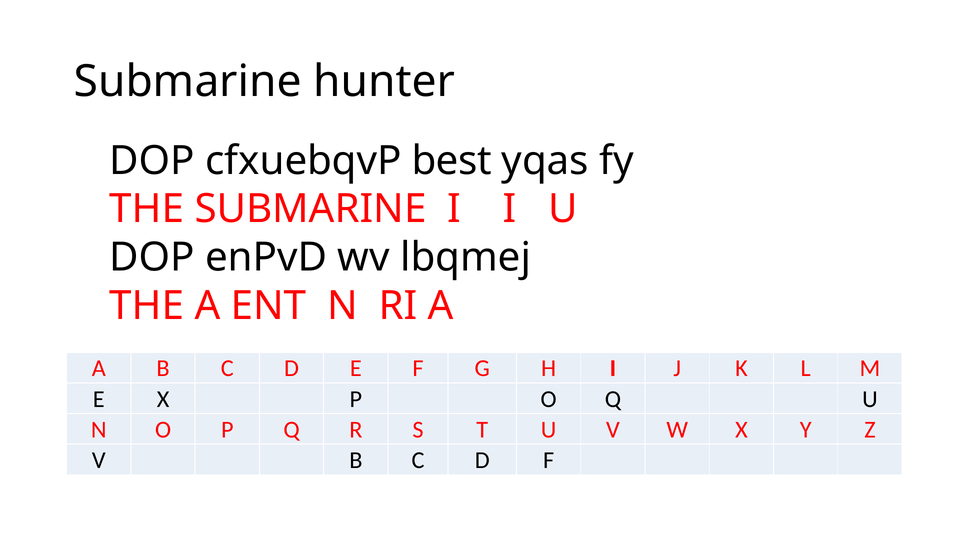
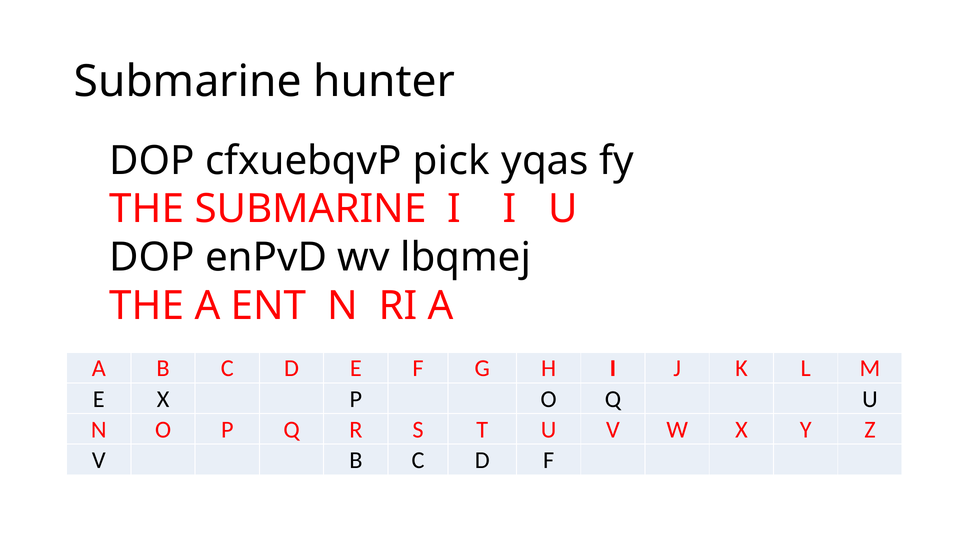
best: best -> pick (451, 161)
